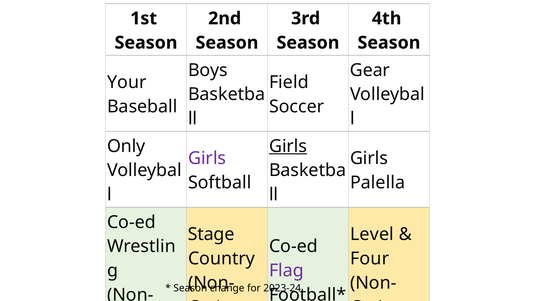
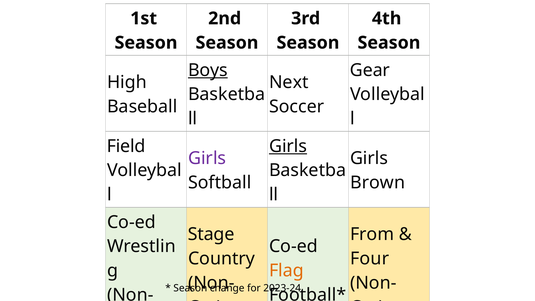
Boys underline: none -> present (208, 70)
Your: Your -> High (127, 82)
Field: Field -> Next (289, 82)
Only: Only -> Field (126, 146)
Palella: Palella -> Brown (378, 183)
Level: Level -> From (372, 234)
Flag colour: purple -> orange (286, 271)
